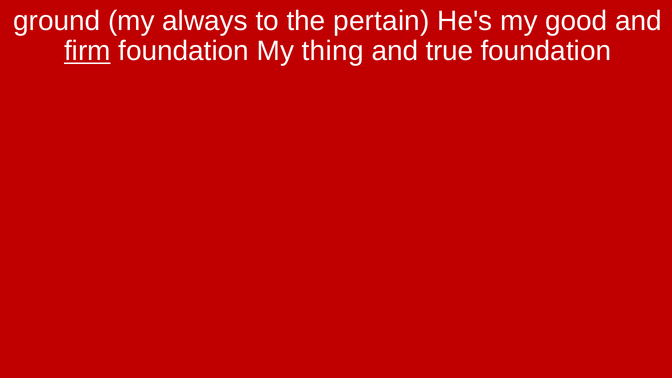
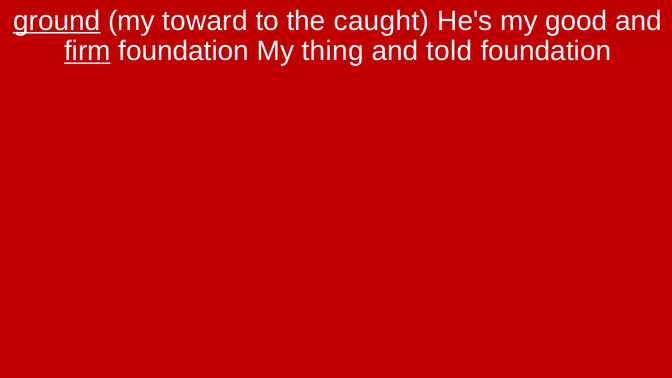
ground underline: none -> present (57, 21)
always: always -> toward (205, 21)
pertain: pertain -> caught (381, 21)
true: true -> told (449, 51)
